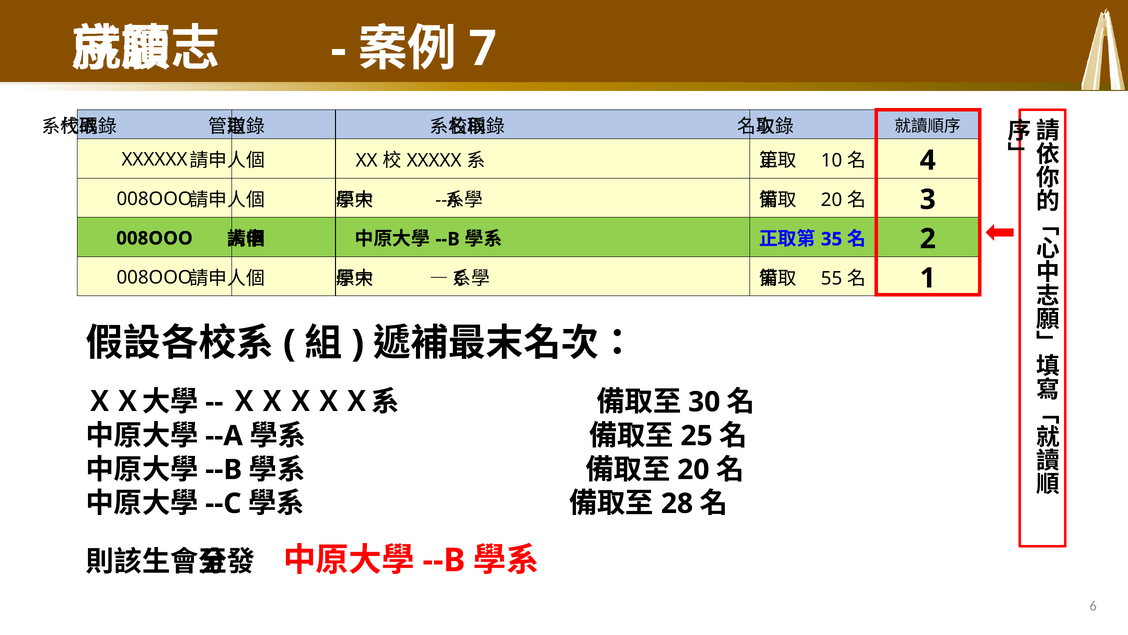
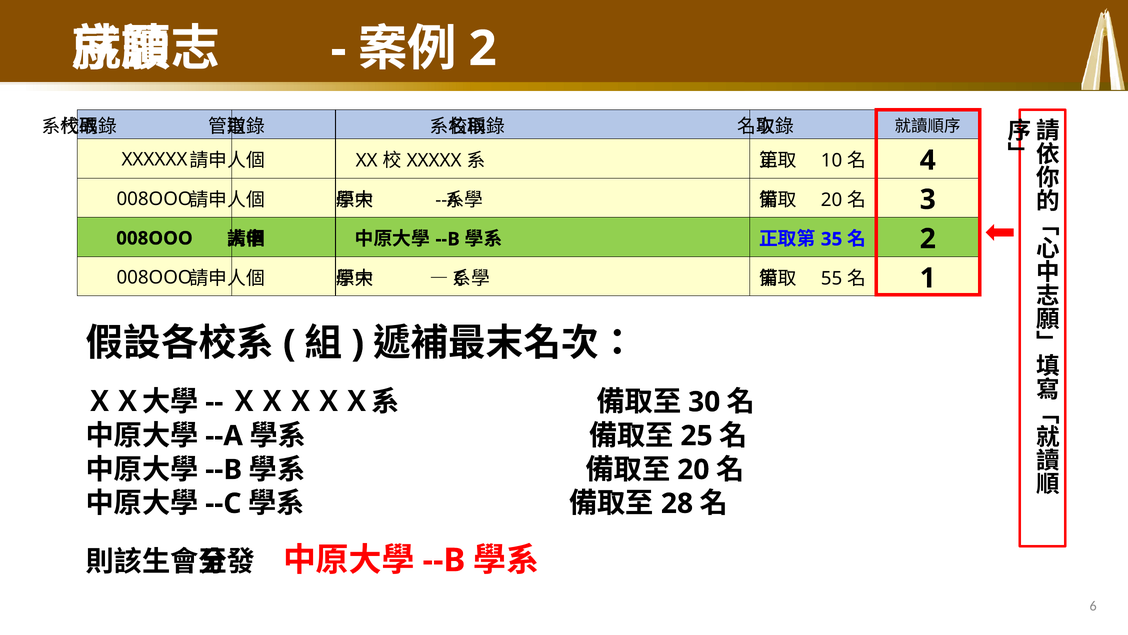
7: 7 -> 2 (483, 49)
